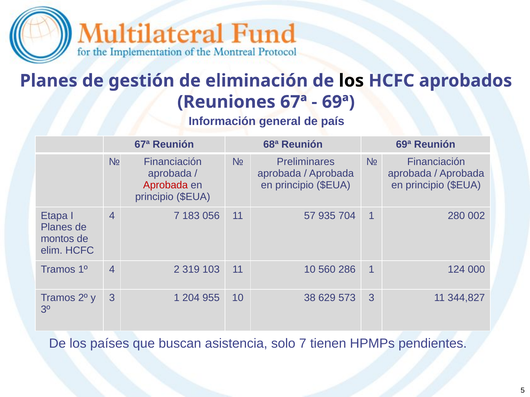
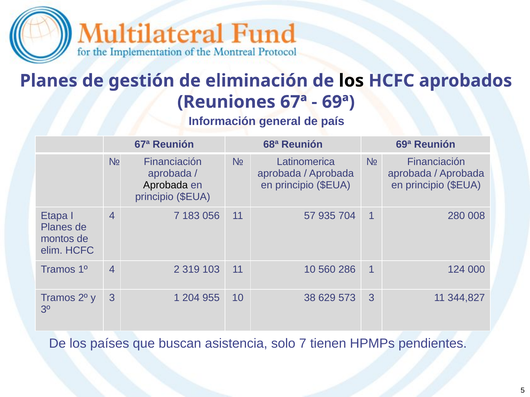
Preliminares: Preliminares -> Latinomerica (306, 162)
Aprobada colour: red -> black (166, 185)
002: 002 -> 008 (476, 216)
